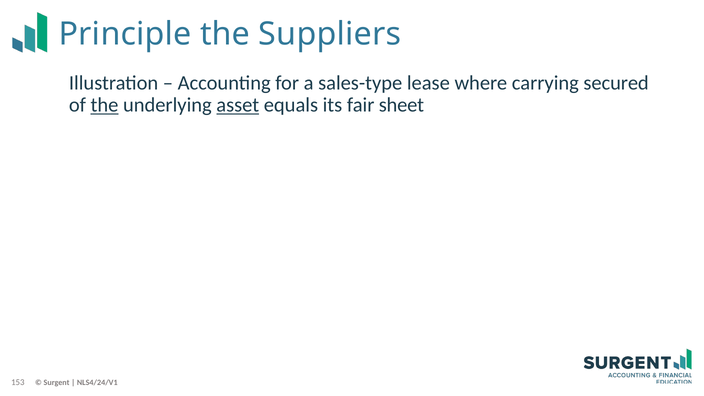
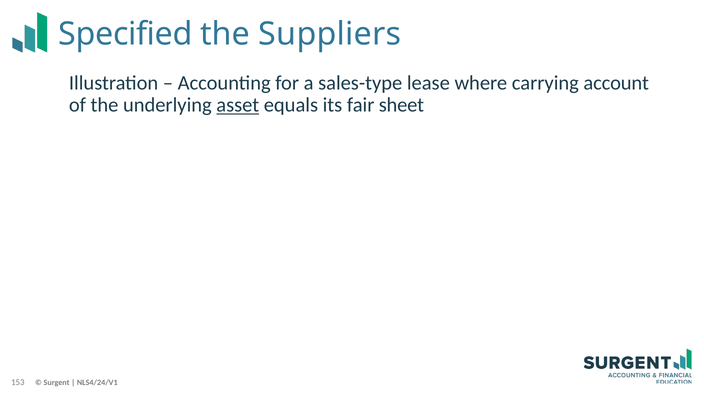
Principle: Principle -> Specified (125, 34)
secured: secured -> account (616, 83)
the underline: present -> none (105, 105)
